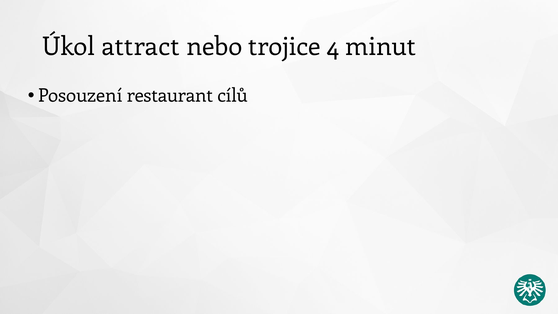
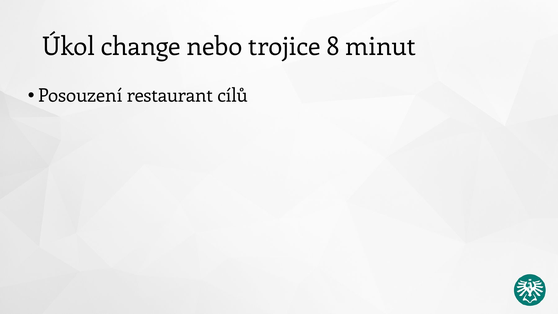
attract: attract -> change (141, 47)
4: 4 -> 8 (333, 47)
